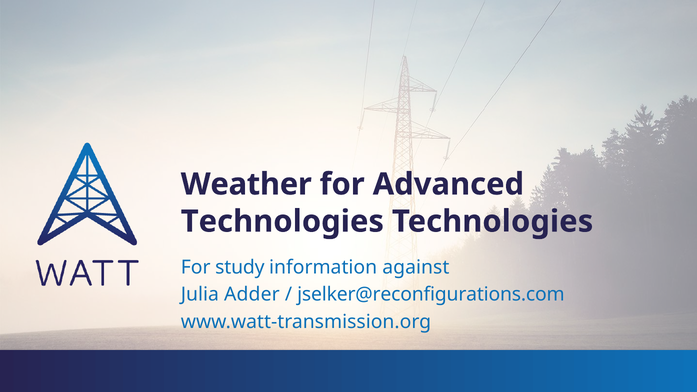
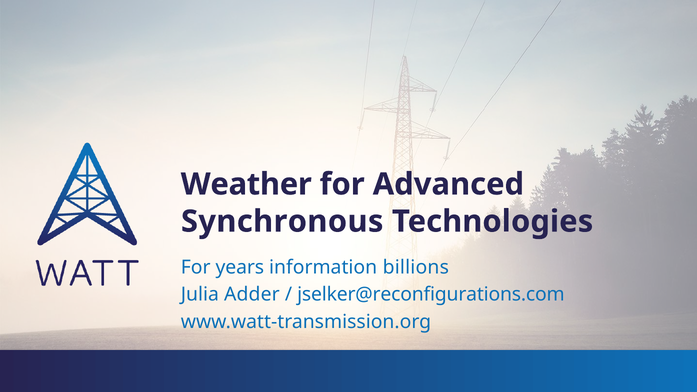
Technologies: Technologies -> Synchronous (282, 222)
study: study -> years (240, 267)
against: against -> billions (416, 267)
